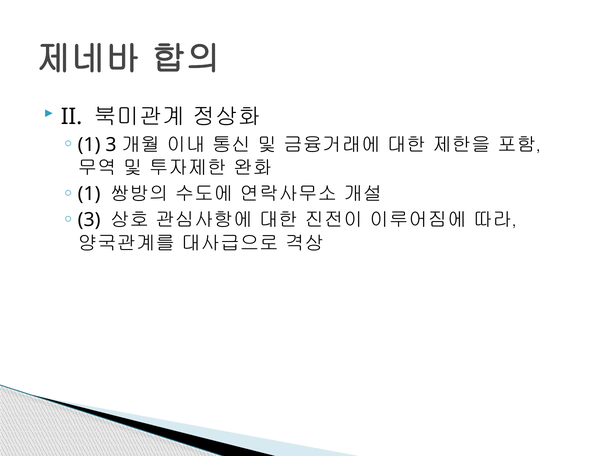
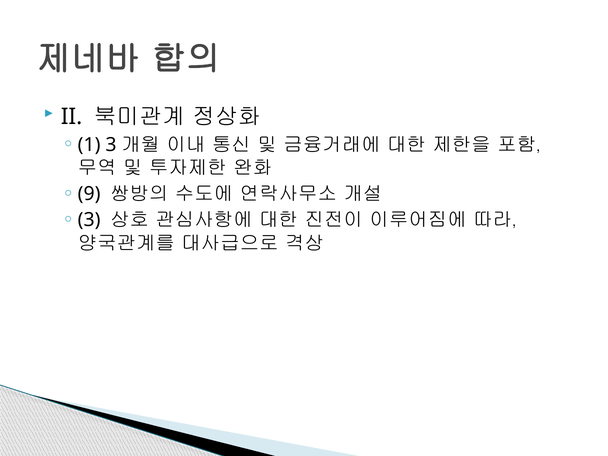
1: 1 -> 9 (89, 194)
